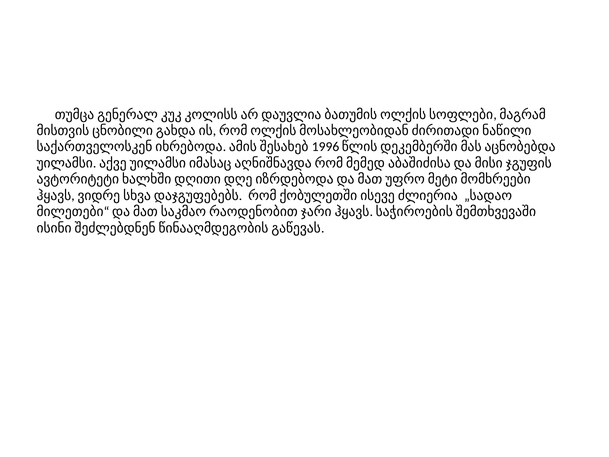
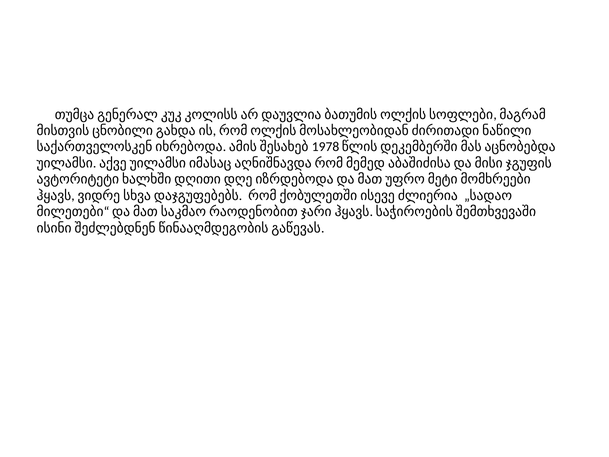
1996: 1996 -> 1978 (326, 147)
